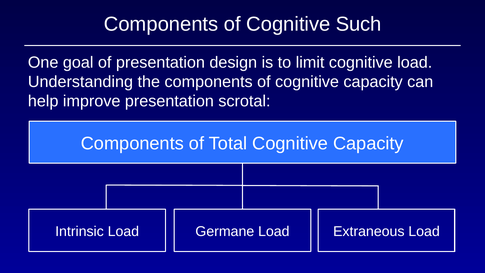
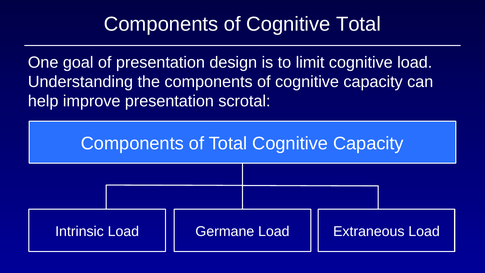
Cognitive Such: Such -> Total (358, 24)
